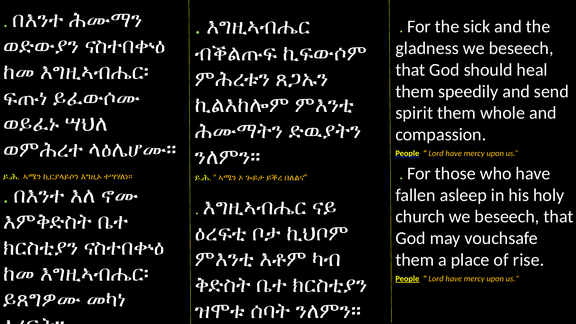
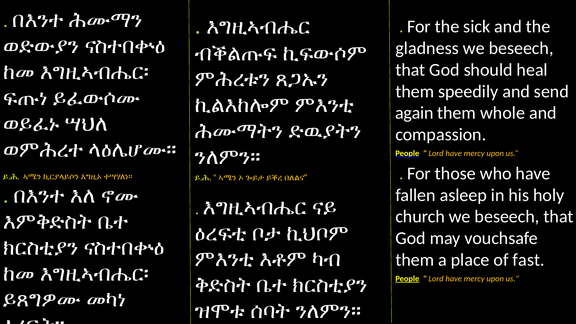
spirit: spirit -> again (414, 113)
rise: rise -> fast (529, 260)
